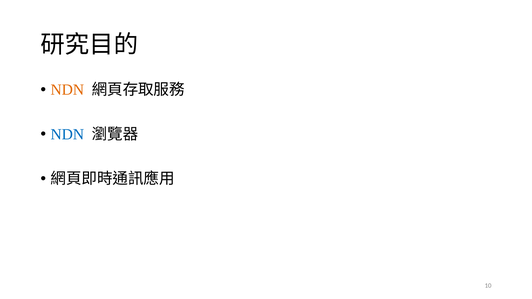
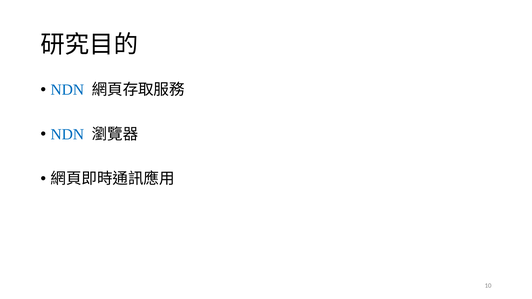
NDN colour: orange -> blue (67, 90)
